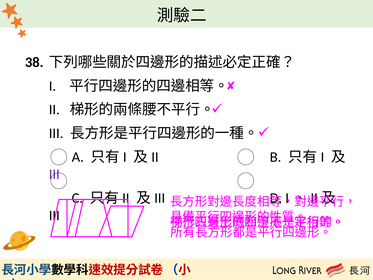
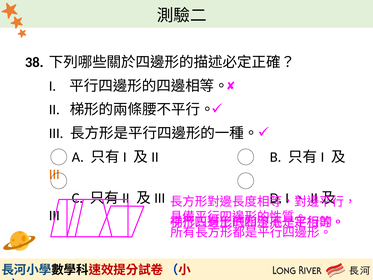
III colour: purple -> orange (54, 174)
